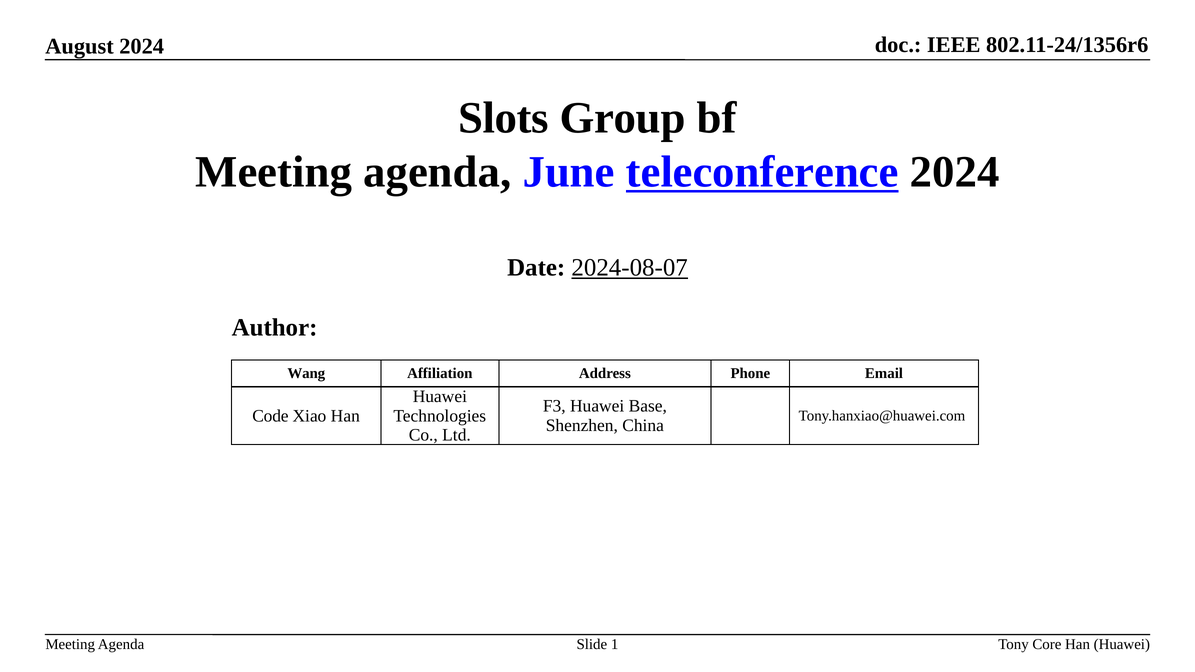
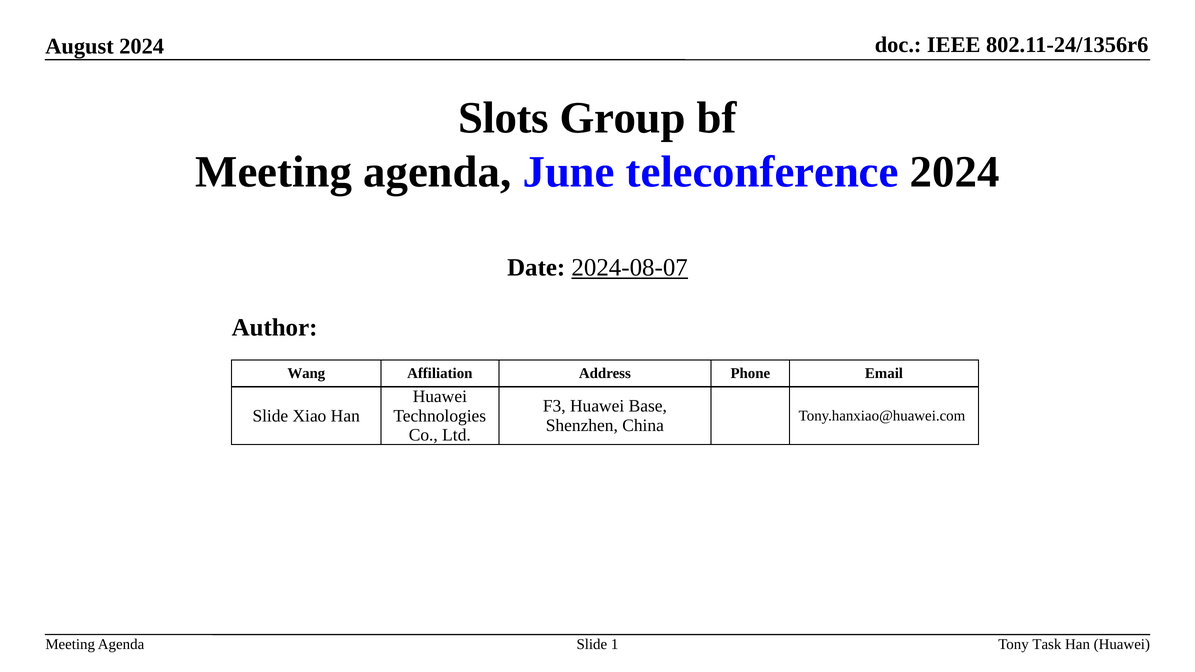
teleconference underline: present -> none (762, 172)
Code: Code -> Slide (270, 416)
Core: Core -> Task (1047, 645)
